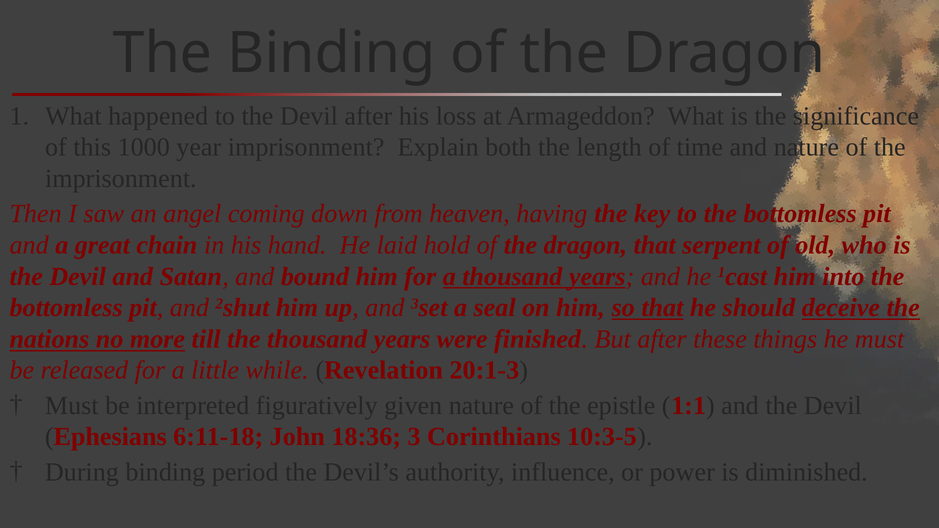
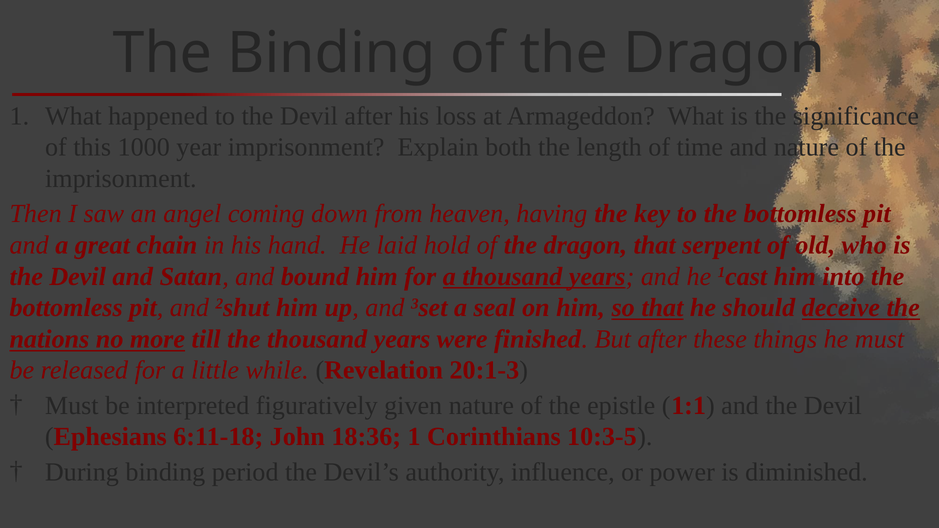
18:36 3: 3 -> 1 (414, 437)
